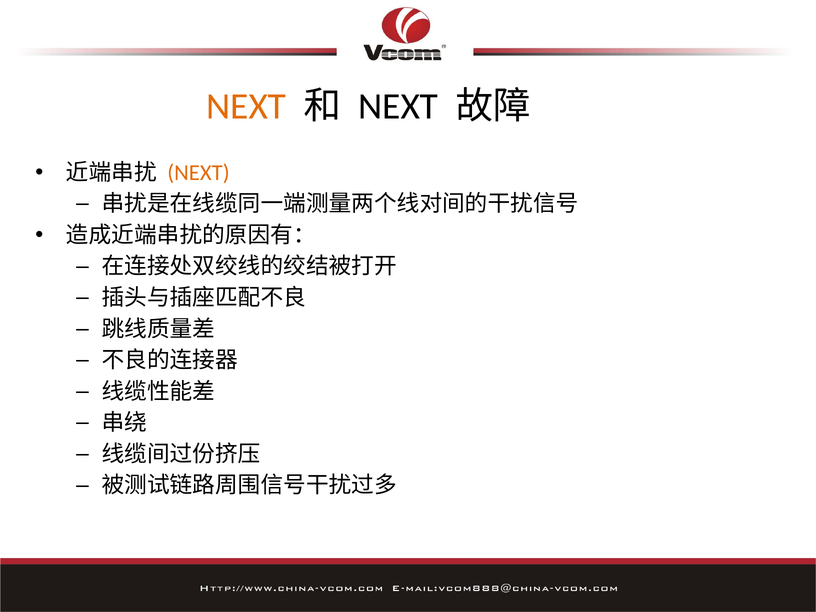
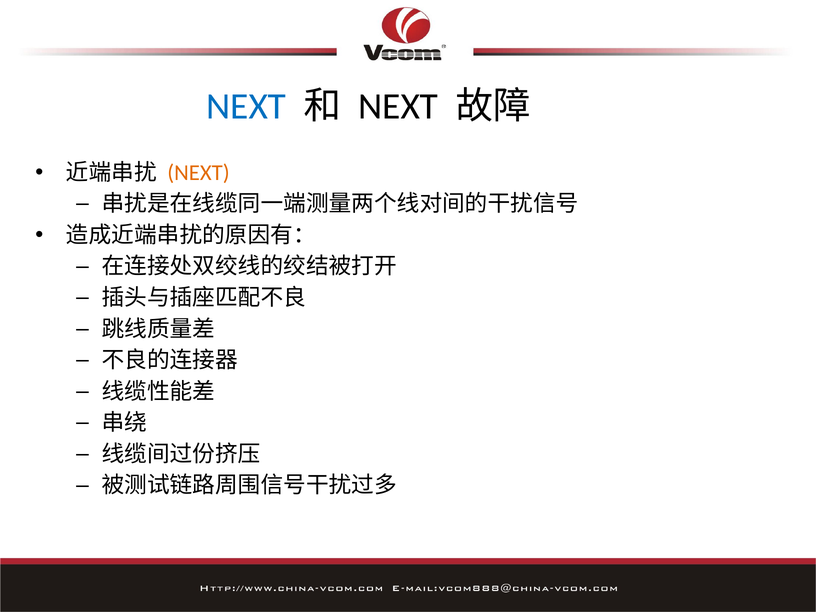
NEXT colour: orange -> blue (246, 107)
